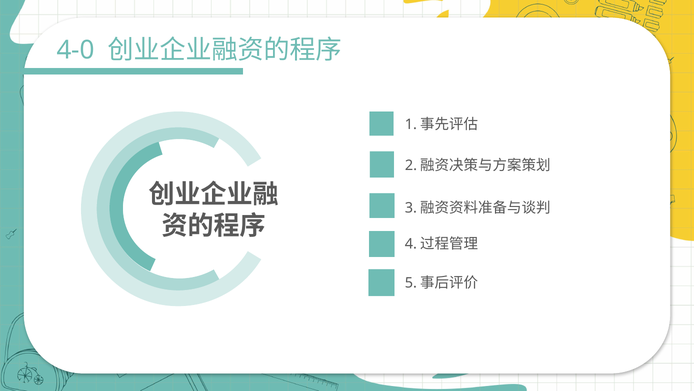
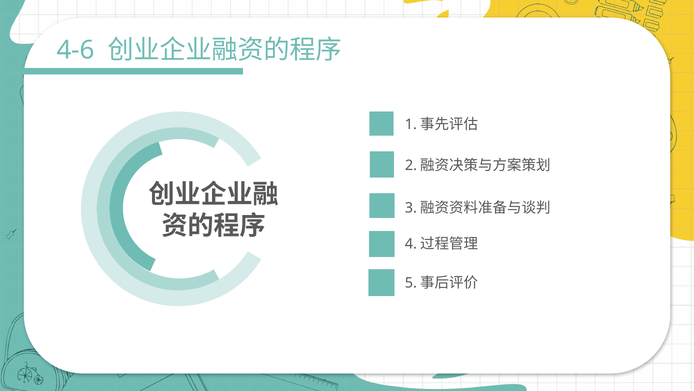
4-0: 4-0 -> 4-6 (76, 50)
